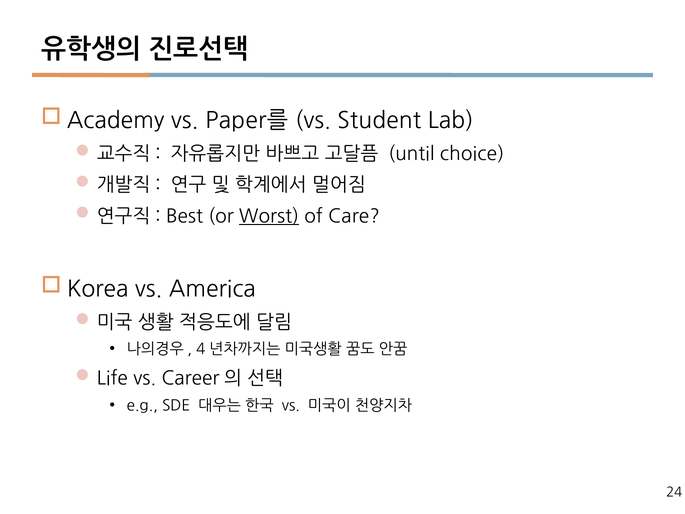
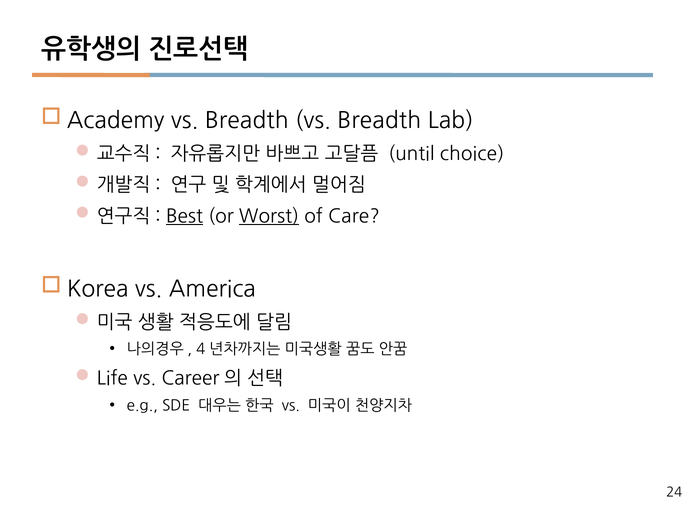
Paper를: Paper를 -> Breadth (247, 121)
Student: Student -> Breadth (379, 121)
Best underline: none -> present (185, 216)
